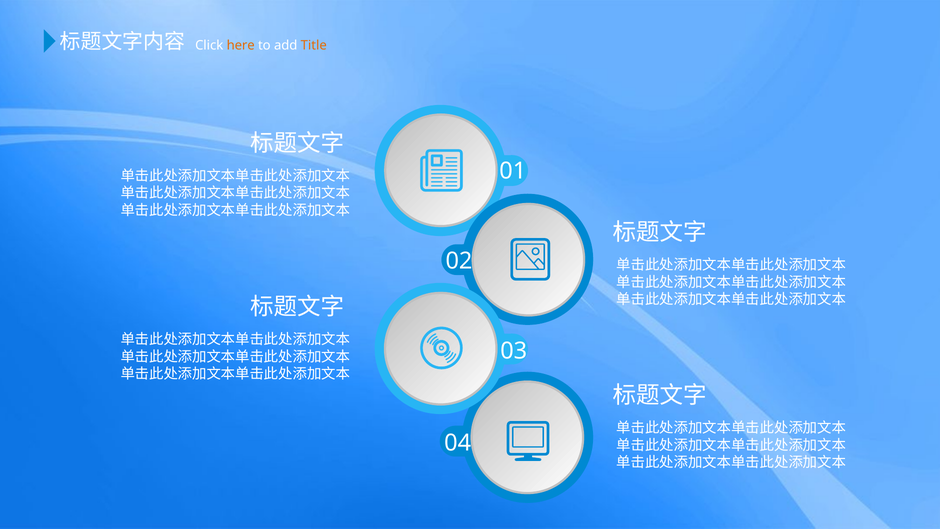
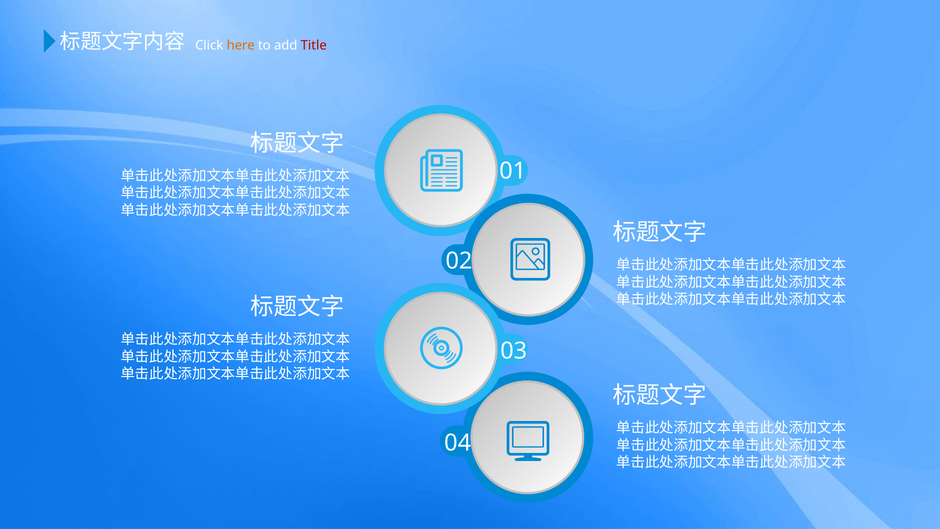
Title colour: orange -> red (314, 45)
